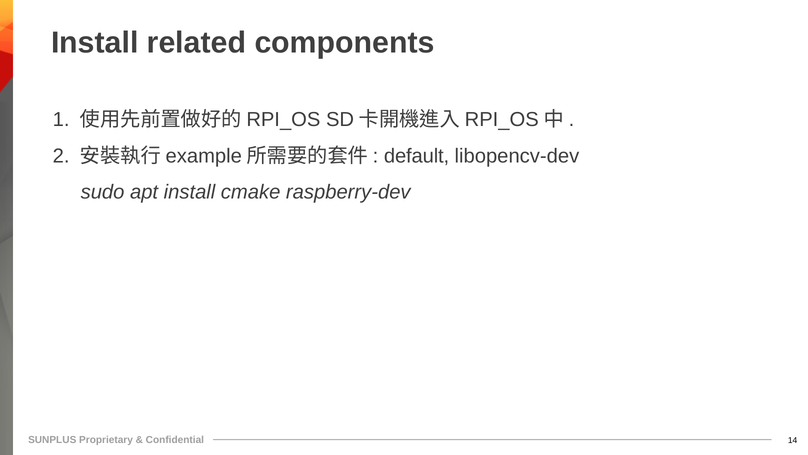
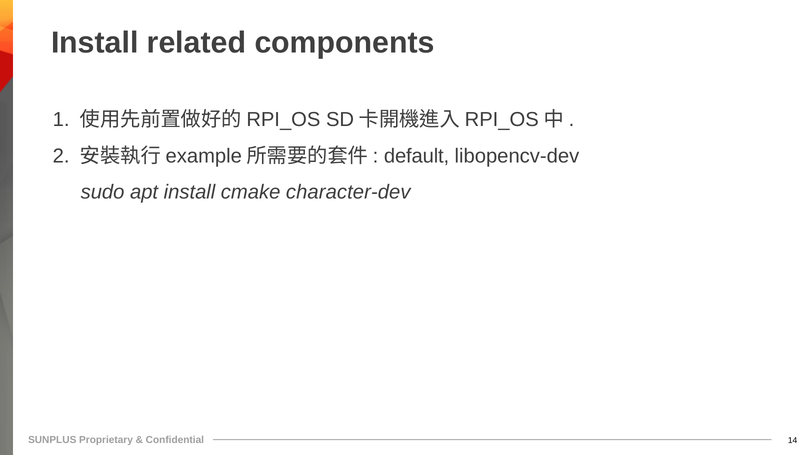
raspberry-dev: raspberry-dev -> character-dev (348, 192)
